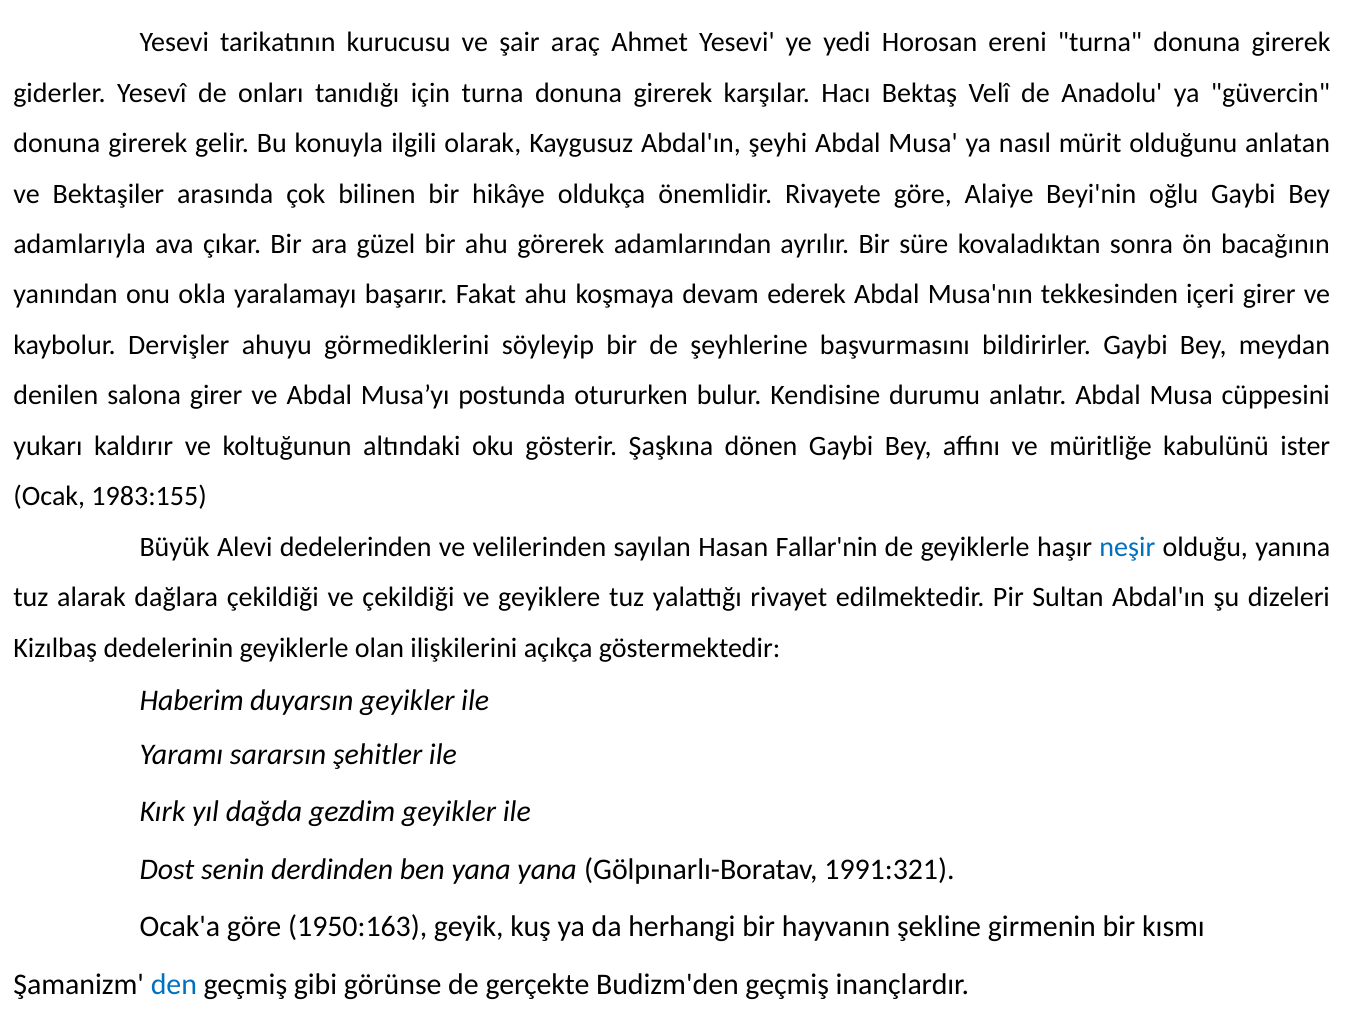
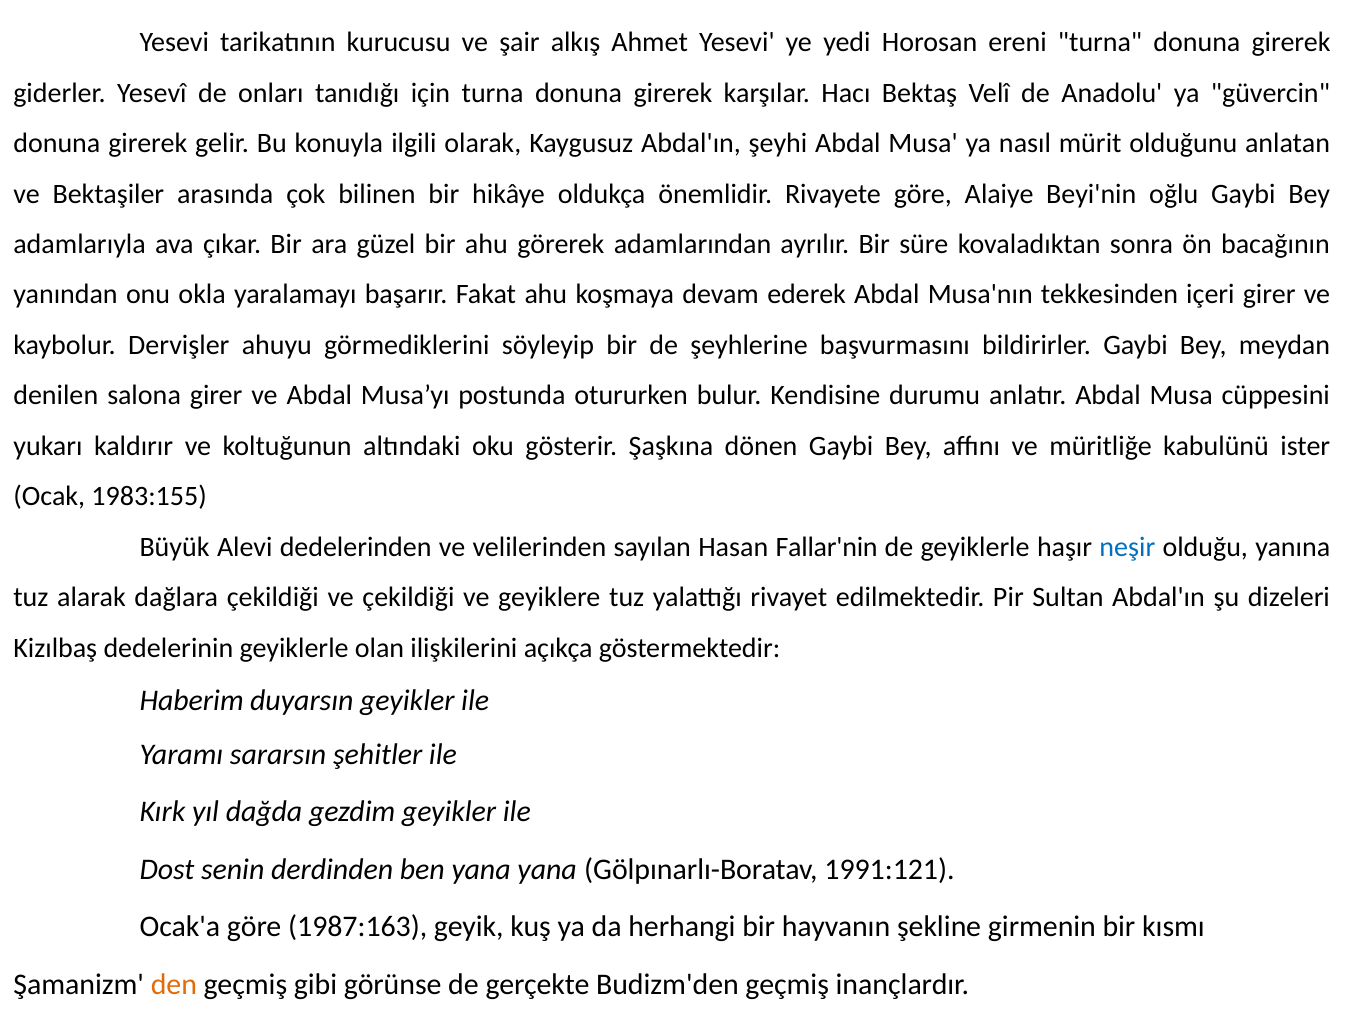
araç: araç -> alkış (576, 42)
1991:321: 1991:321 -> 1991:121 (890, 869)
1950:163: 1950:163 -> 1987:163 (358, 926)
den colour: blue -> orange (174, 984)
